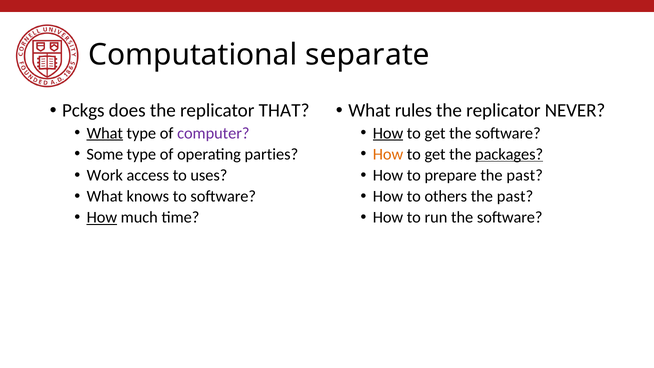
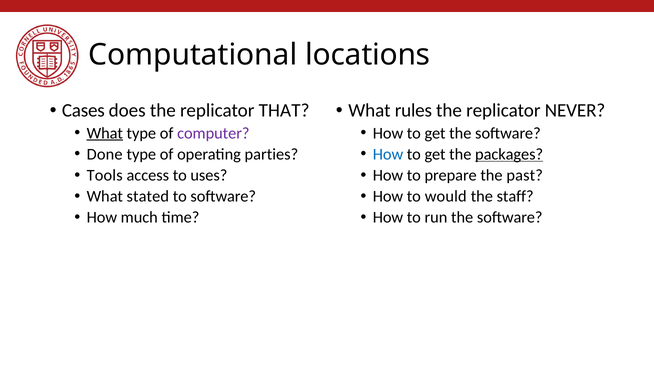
separate: separate -> locations (368, 55)
Pckgs: Pckgs -> Cases (83, 111)
How underline: present -> none (388, 133)
Some: Some -> Done (105, 154)
How colour: orange -> blue (388, 154)
Work: Work -> Tools (105, 175)
knows: knows -> stated (148, 196)
others: others -> would (446, 196)
past: past -> staff (515, 196)
How underline: present -> none (102, 217)
